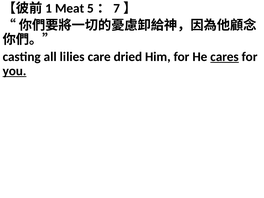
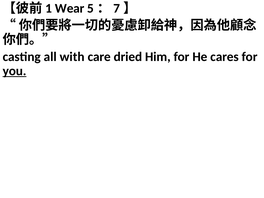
Meat: Meat -> Wear (70, 8)
lilies: lilies -> with (72, 57)
cares underline: present -> none (225, 57)
